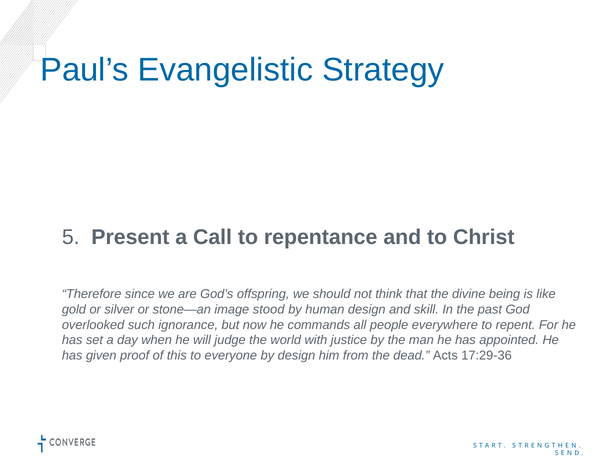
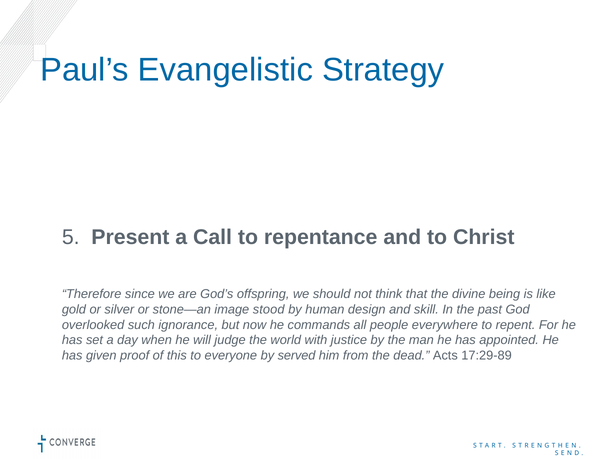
by design: design -> served (297, 356)
17:29-36: 17:29-36 -> 17:29-89 (487, 356)
